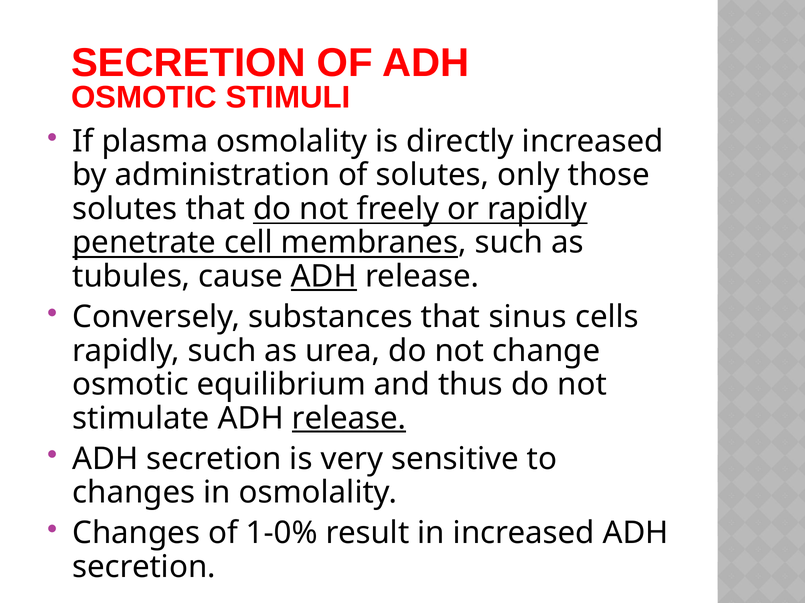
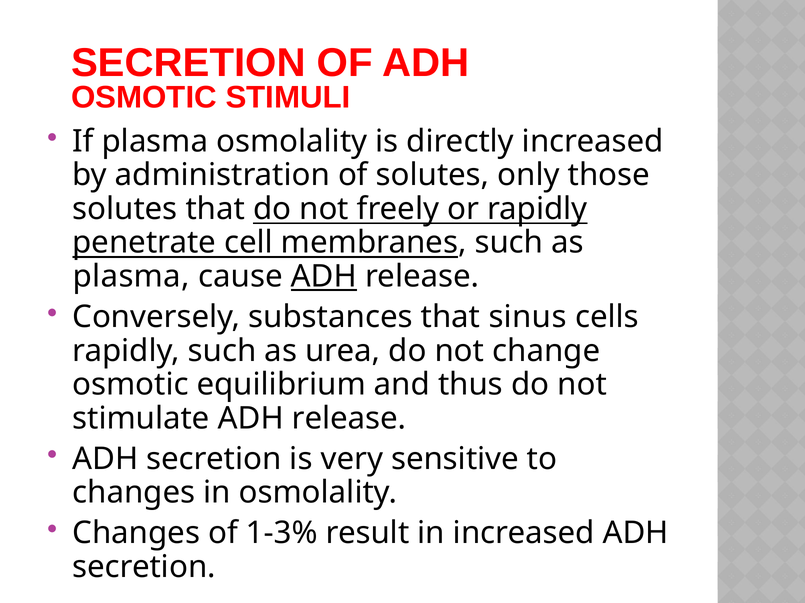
tubules: tubules -> plasma (131, 277)
release underline: present -> none (349, 419)
1-0%: 1-0% -> 1-3% (282, 534)
